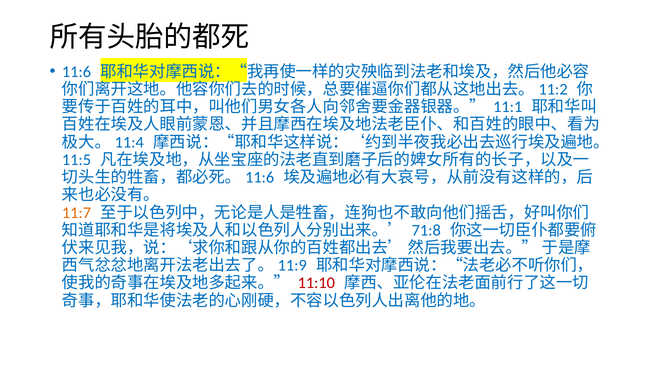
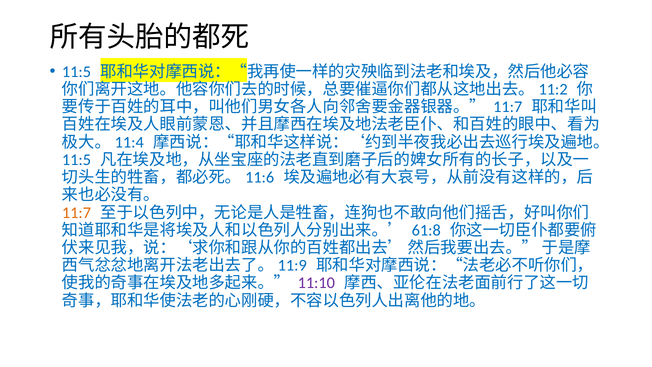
11:6: 11:6 -> 11:5 (76, 72)
11:1: 11:1 -> 11:7 (508, 107)
71:8: 71:8 -> 61:8 (426, 230)
11:10 colour: red -> purple (316, 283)
